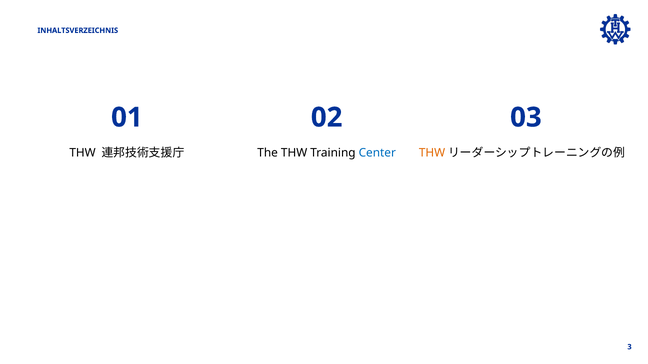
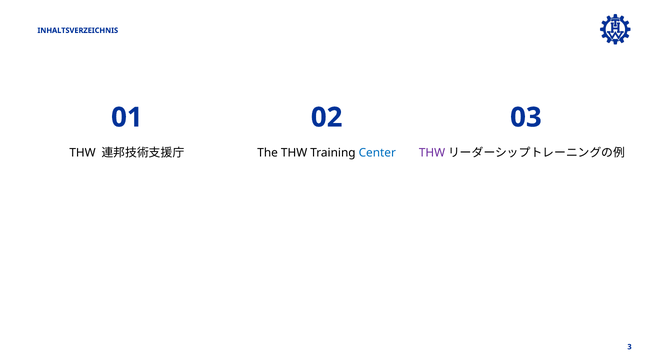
THW colour: orange -> purple (432, 153)
